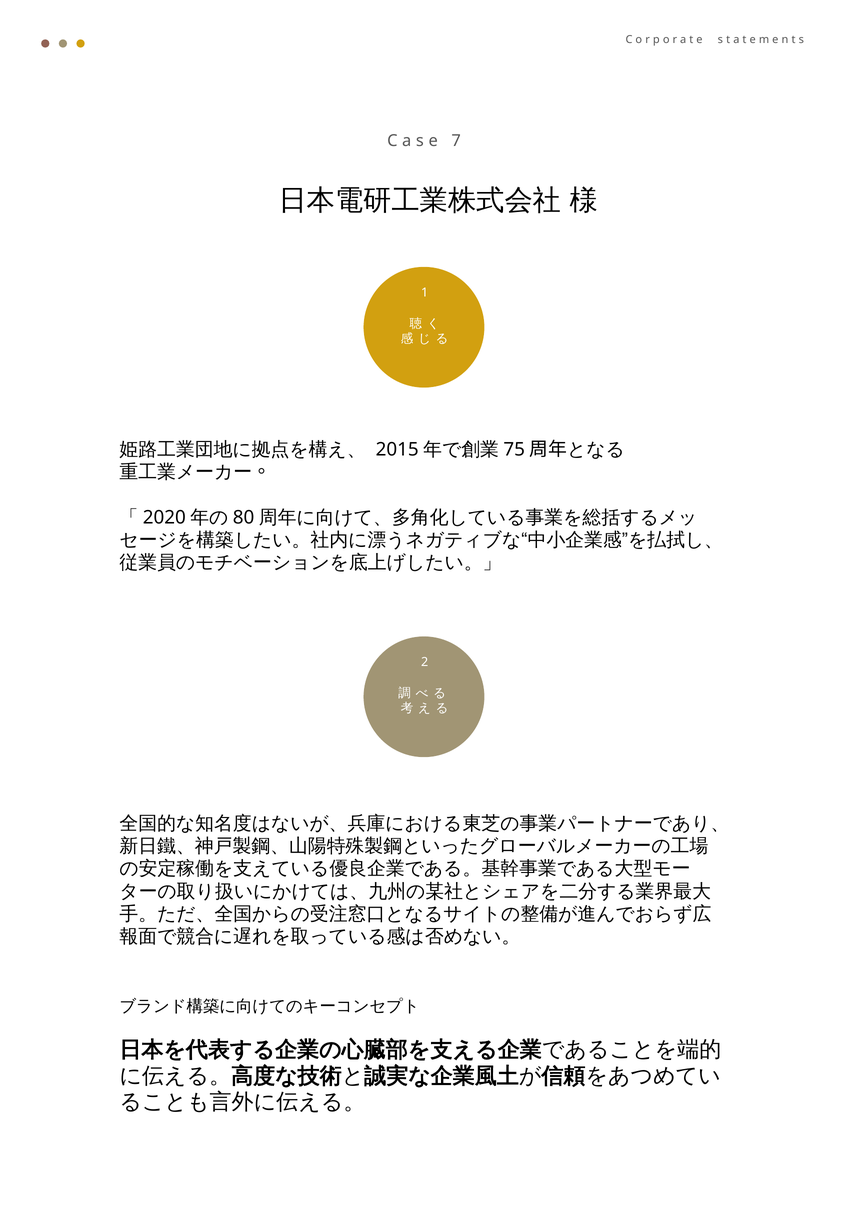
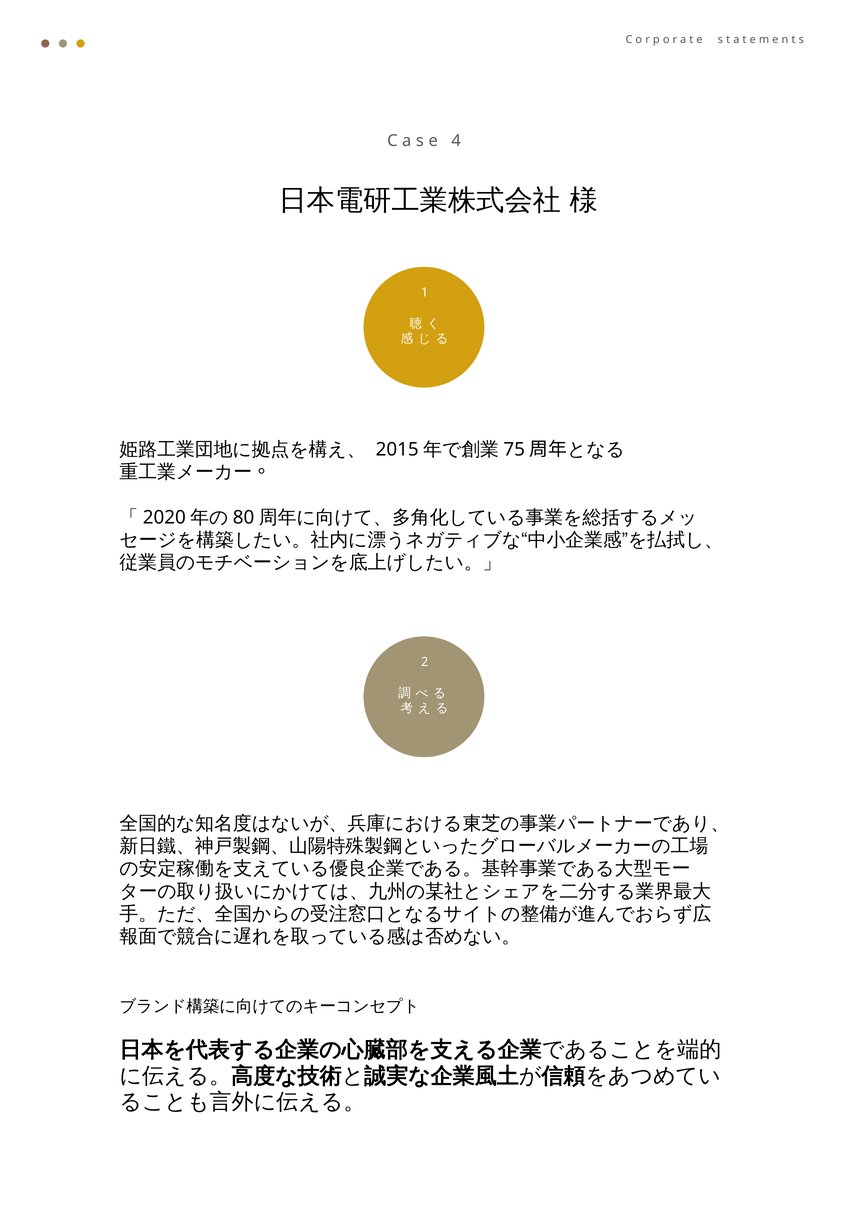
7: 7 -> 4 (456, 141)
